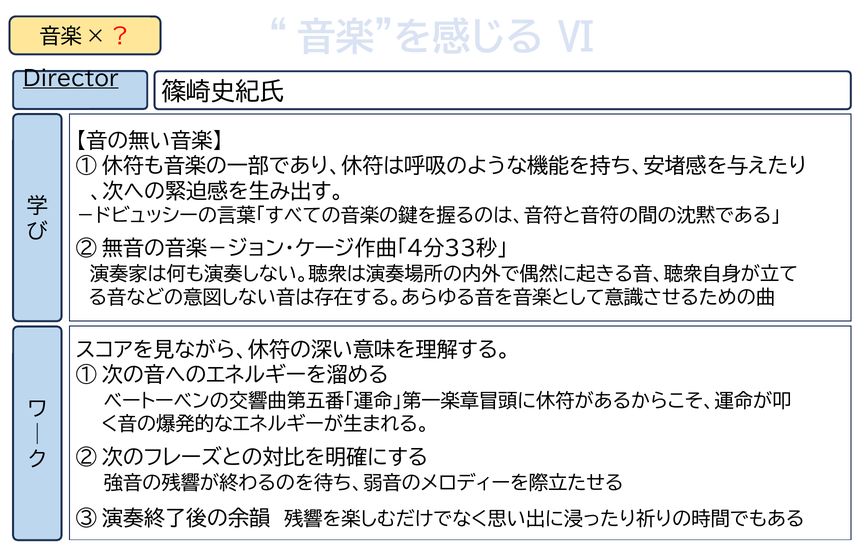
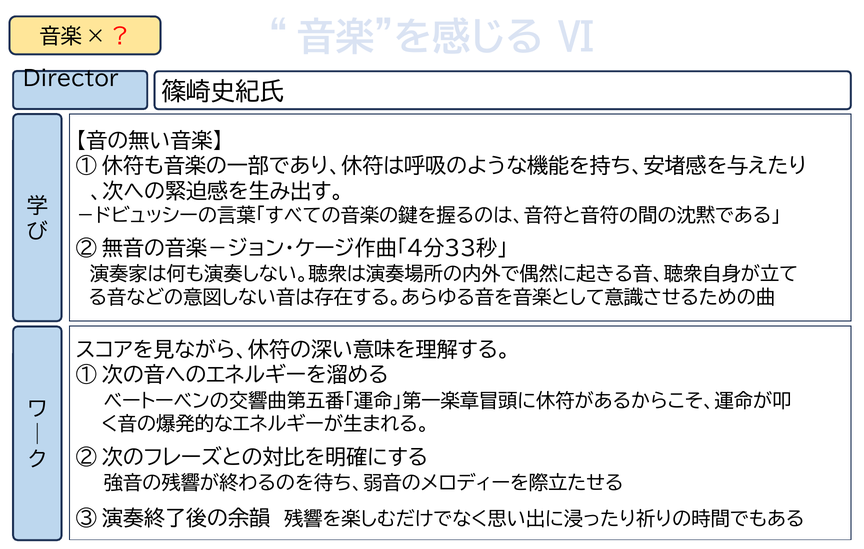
Director underline: present -> none (71, 79)
